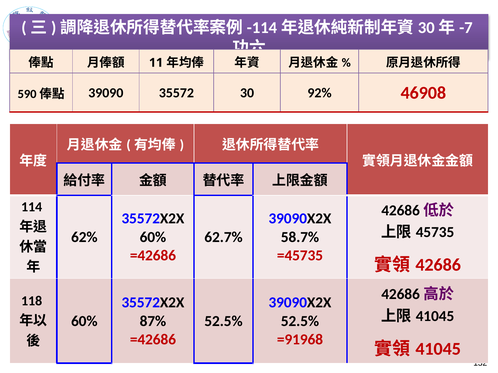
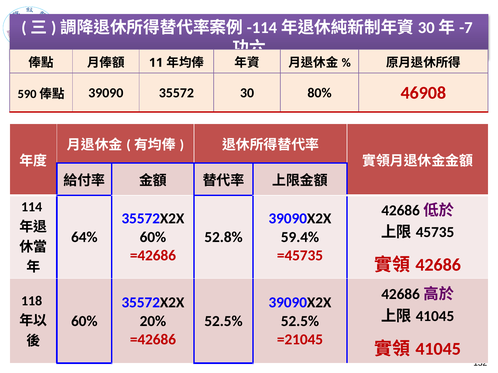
92%: 92% -> 80% (320, 93)
62%: 62% -> 64% (84, 237)
62.7%: 62.7% -> 52.8% (224, 237)
58.7%: 58.7% -> 59.4% (300, 237)
87%: 87% -> 20% (153, 321)
=91968: =91968 -> =21045 (300, 340)
